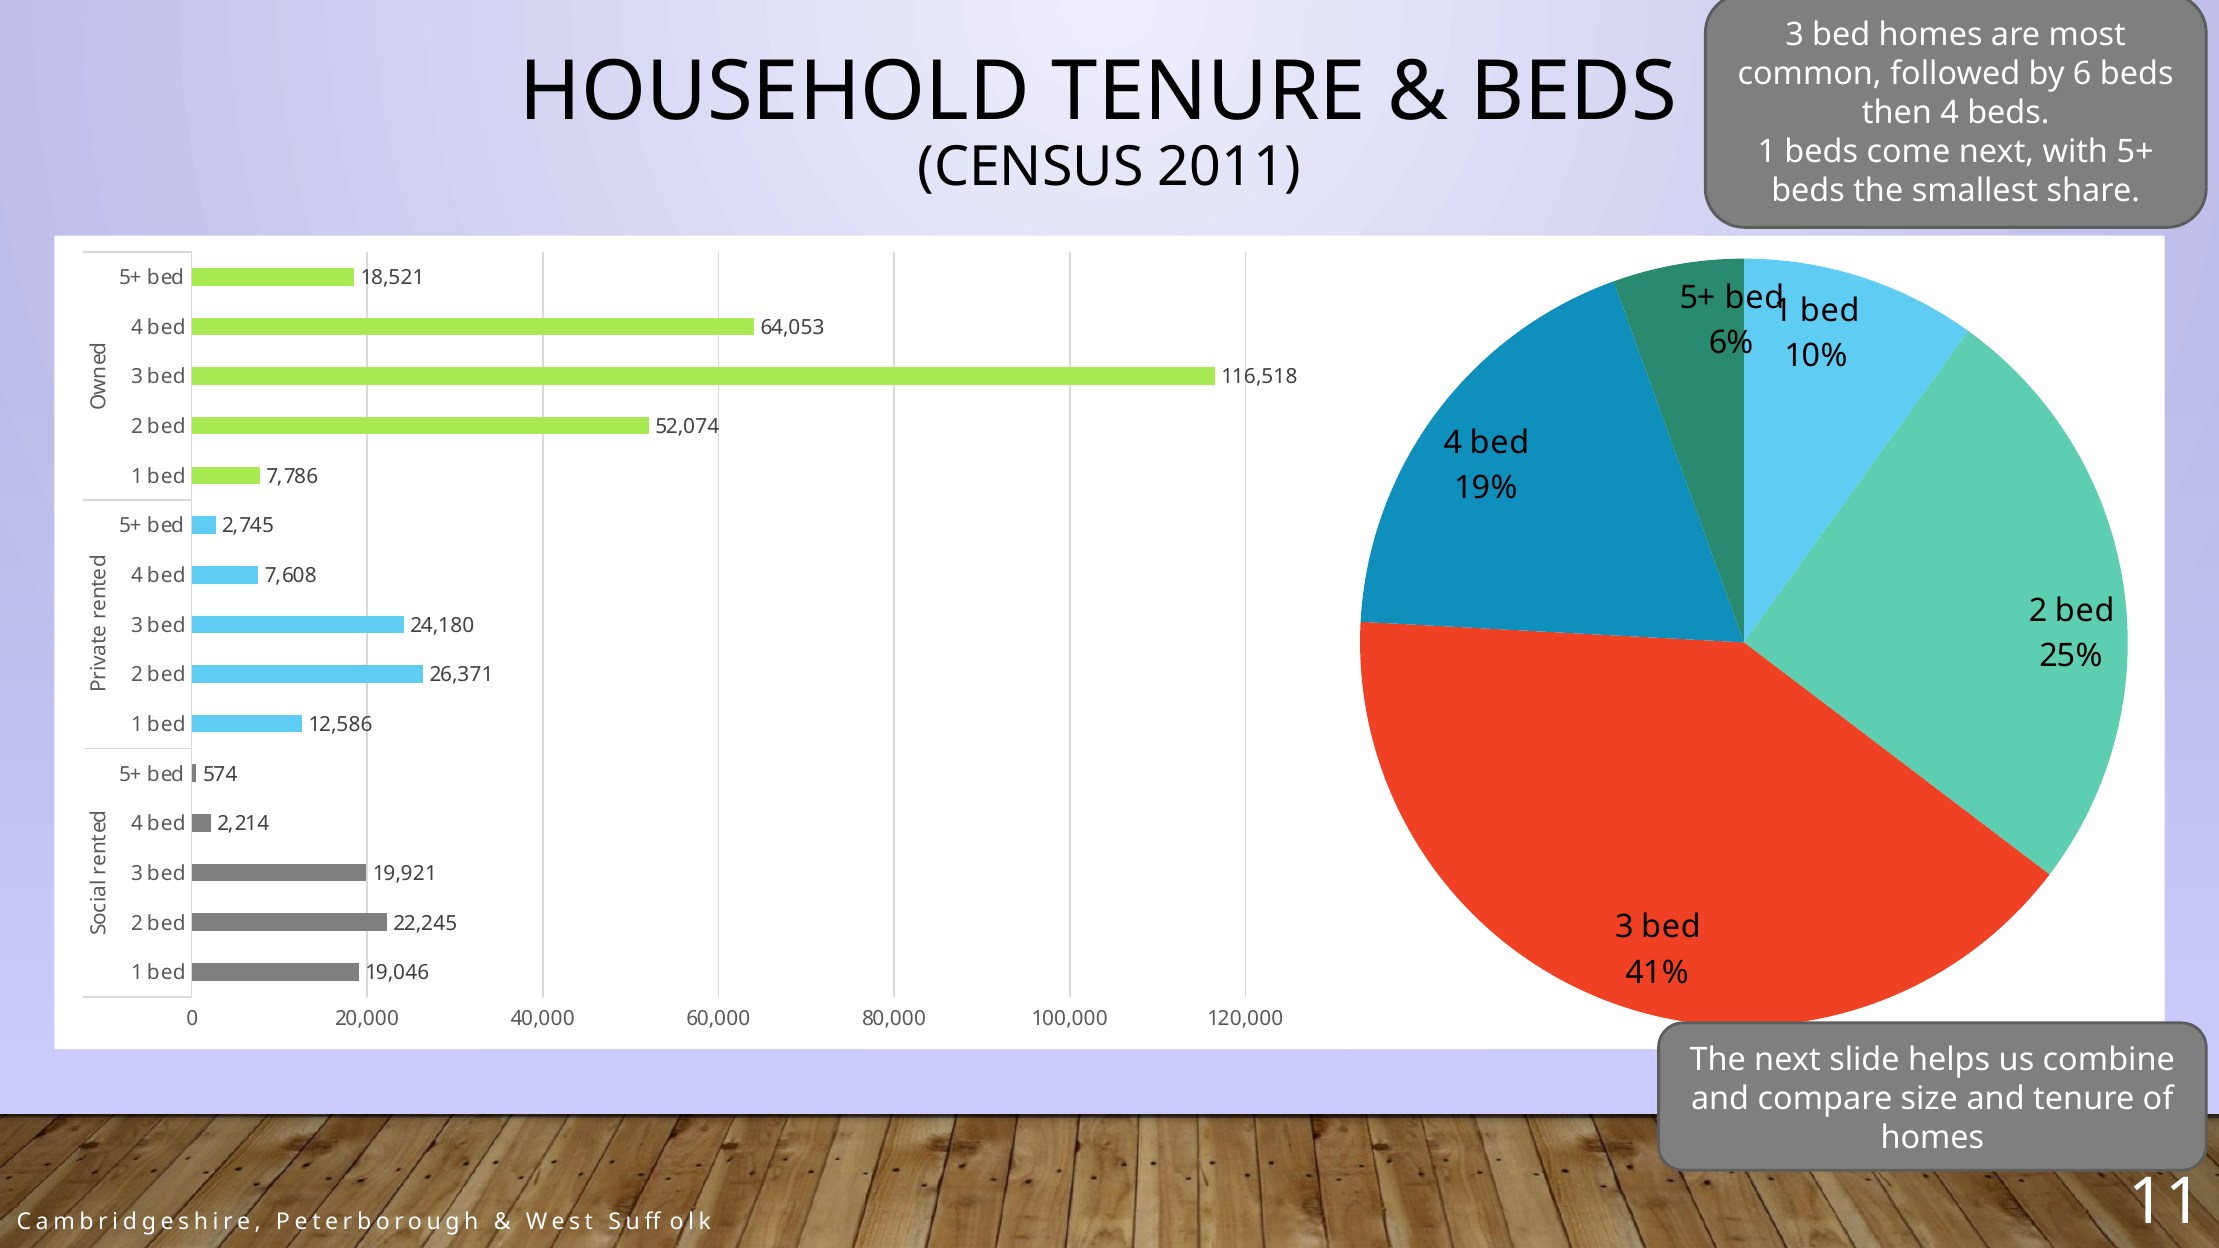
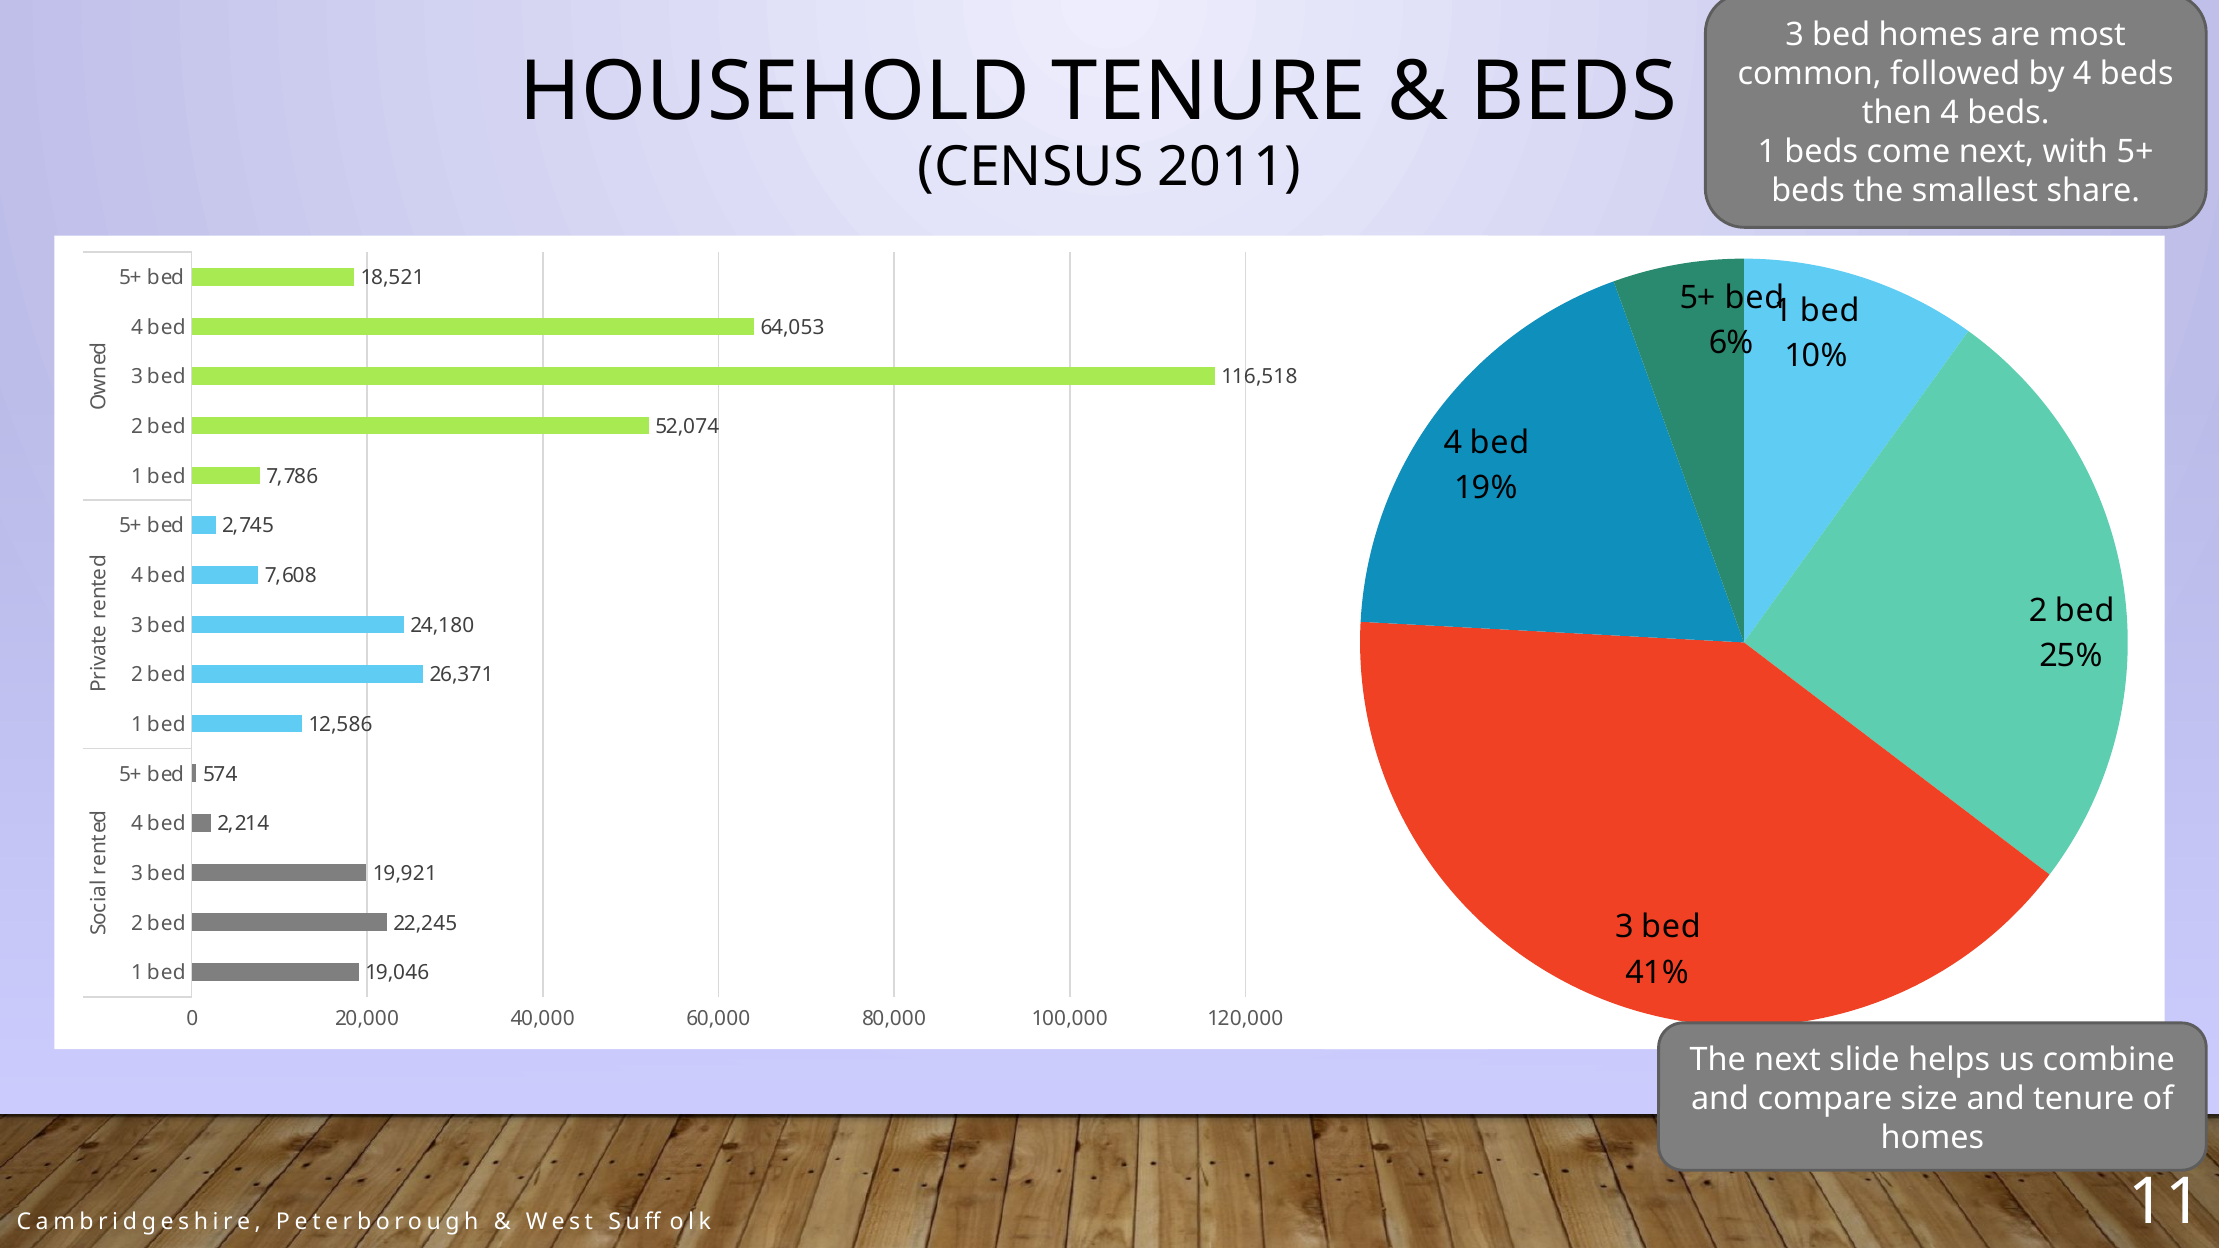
by 6: 6 -> 4 (2082, 74)
